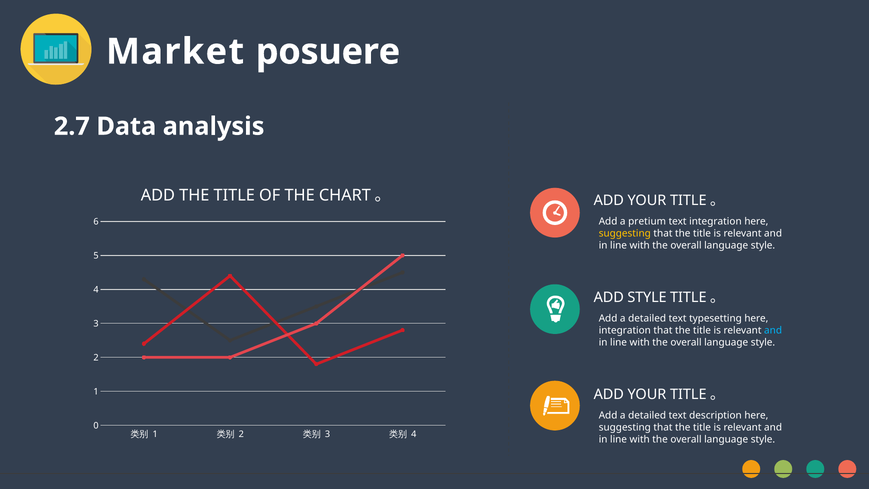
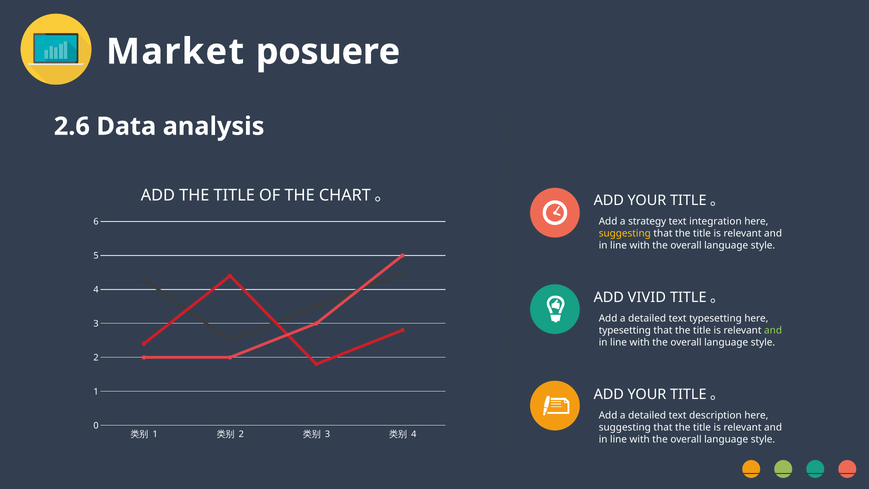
2.7: 2.7 -> 2.6 (72, 126)
pretium: pretium -> strategy (647, 222)
ADD STYLE: STYLE -> VIVID (647, 297)
integration: integration -> typesetting (625, 331)
and colour: light blue -> light green (773, 331)
